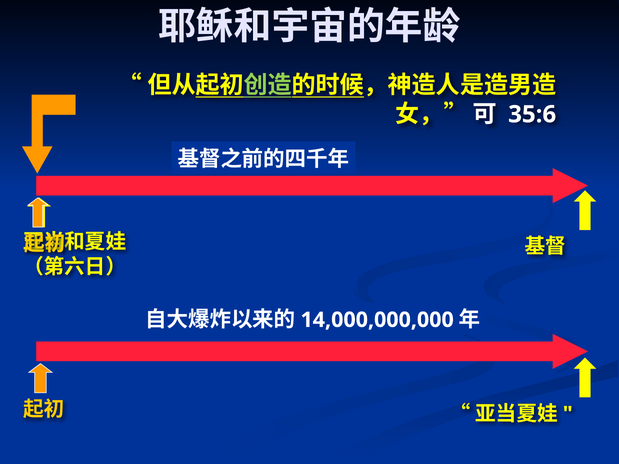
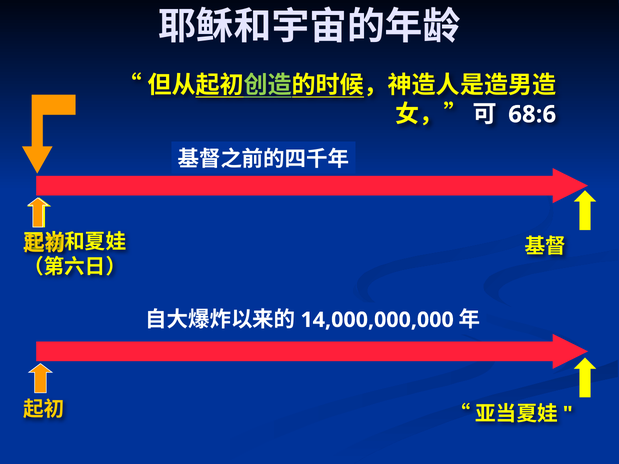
35:6: 35:6 -> 68:6 (532, 114)
